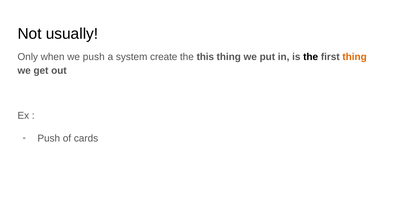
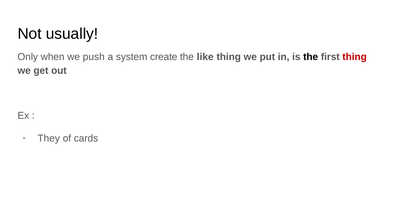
this: this -> like (205, 57)
thing colour: orange -> red (355, 57)
Push: Push -> They (49, 138)
